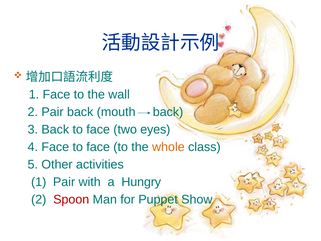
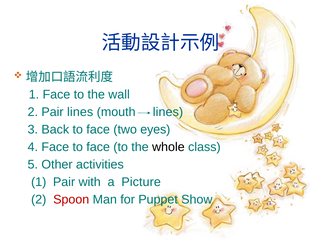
Pair back: back -> lines (80, 112)
mouth back: back -> lines (168, 112)
whole colour: orange -> black (168, 147)
Hungry: Hungry -> Picture (141, 182)
